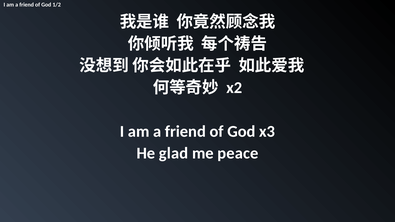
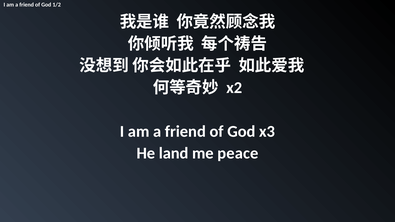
glad: glad -> land (174, 153)
